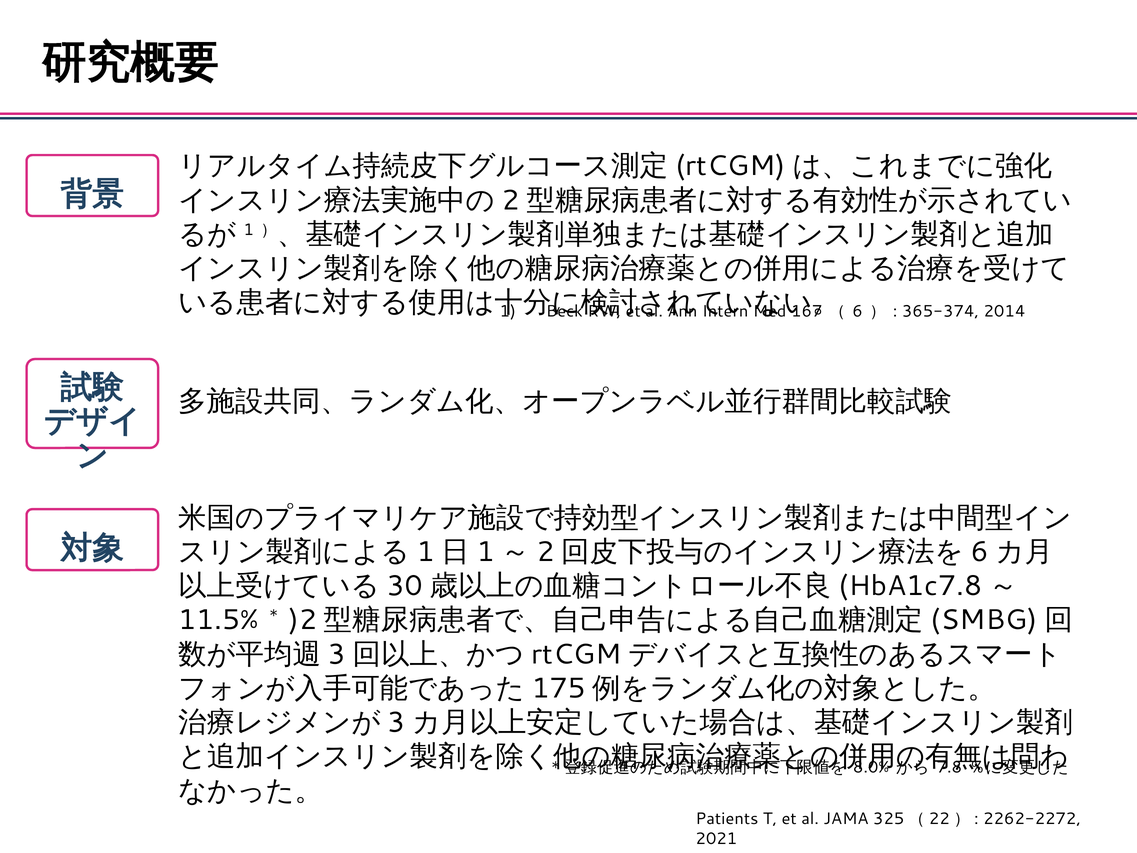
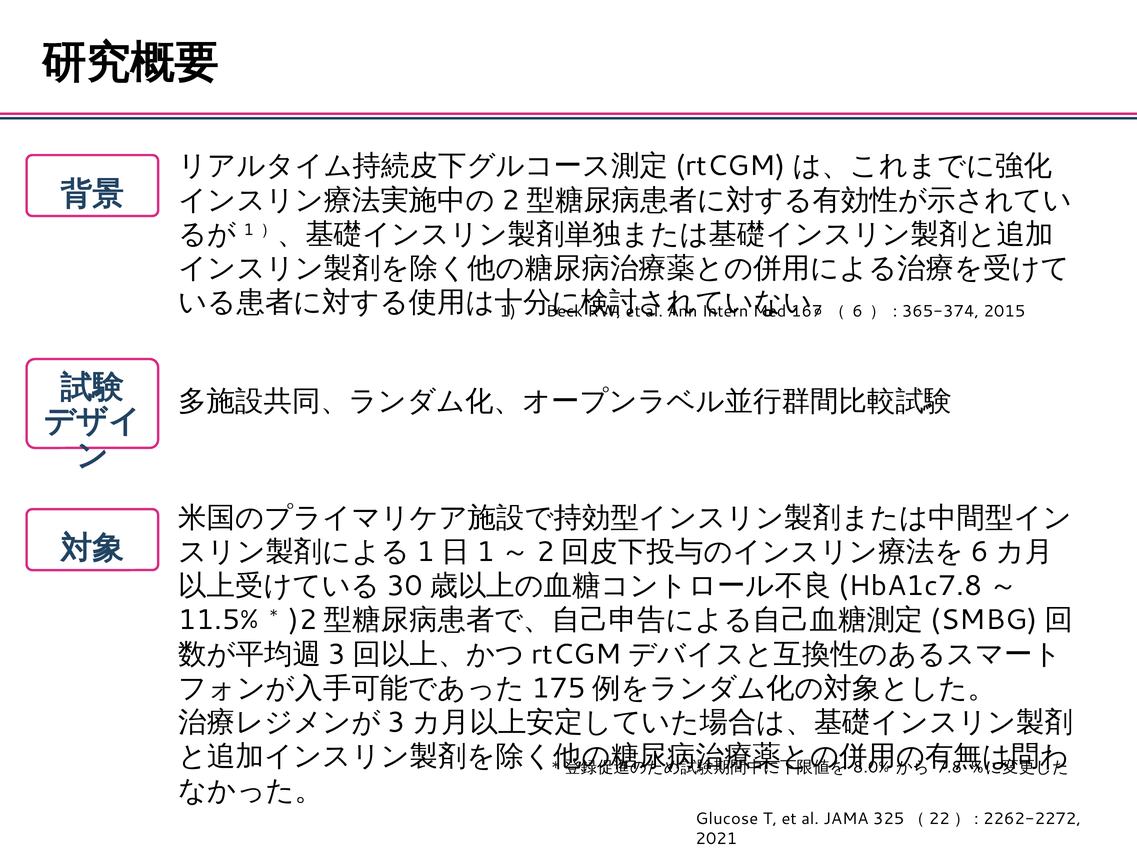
2014: 2014 -> 2015 (1004, 311)
Patients: Patients -> Glucose (727, 818)
